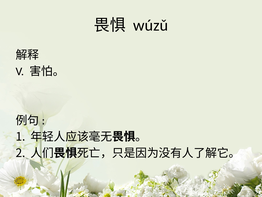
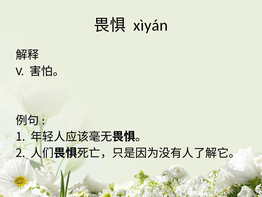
wúzǔ: wúzǔ -> xìyán (151, 25)
